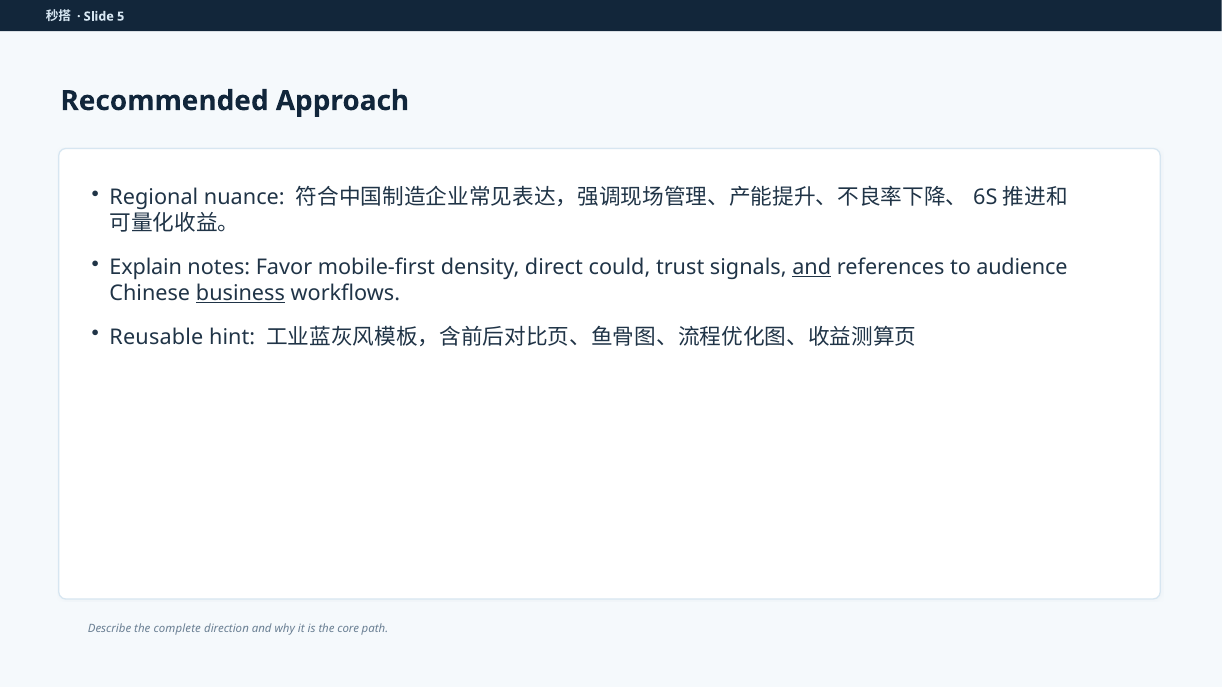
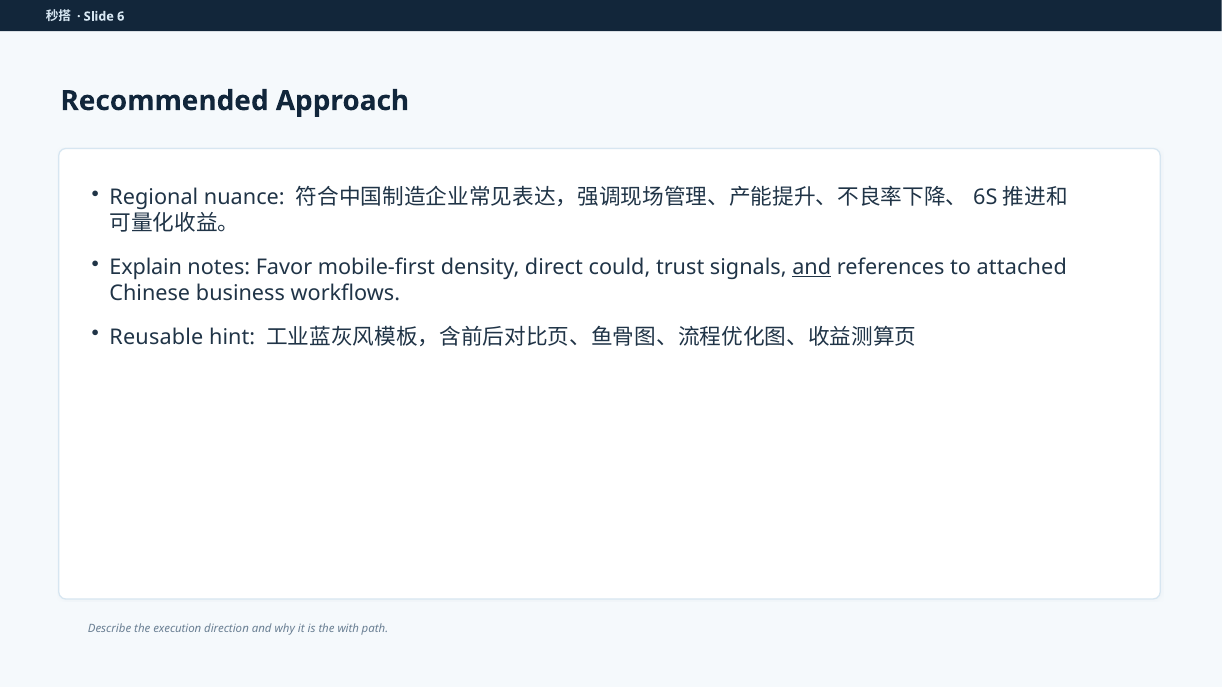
5: 5 -> 6 (121, 16)
audience: audience -> attached (1022, 268)
business underline: present -> none (240, 294)
complete: complete -> execution (177, 629)
core: core -> with (348, 629)
